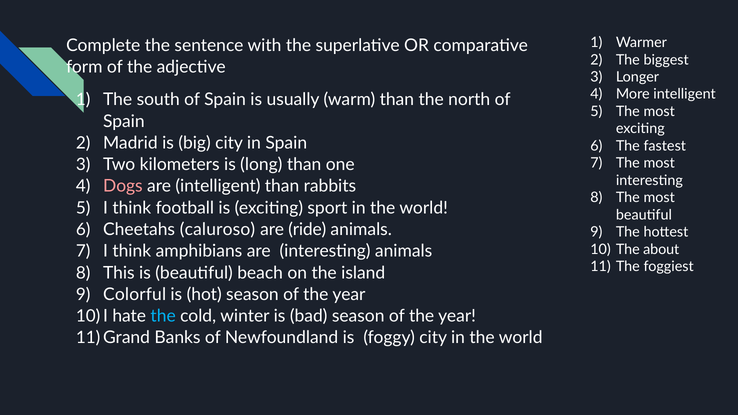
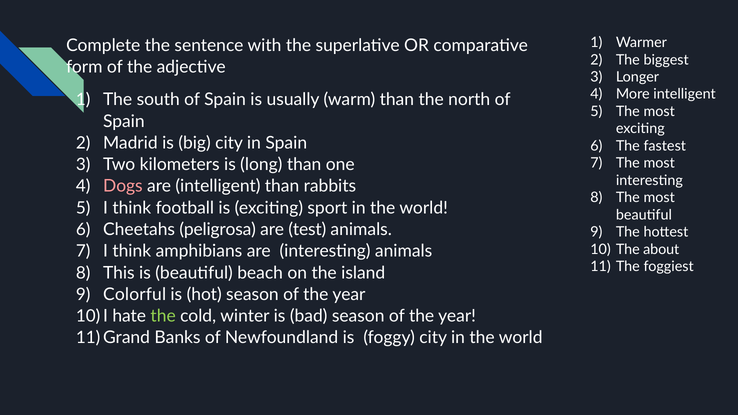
caluroso: caluroso -> peligrosa (218, 230)
ride: ride -> test (307, 230)
the colour: light blue -> light green (163, 316)
